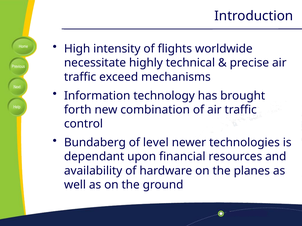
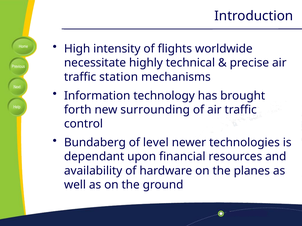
exceed: exceed -> station (119, 77)
combination: combination -> surrounding (155, 110)
